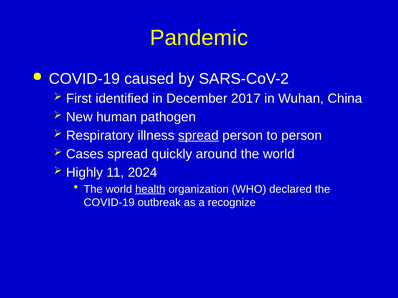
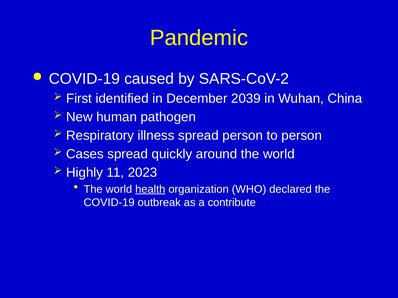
2017: 2017 -> 2039 (246, 99)
spread underline: present -> none (198, 136)
2024: 2024 -> 2023 (143, 173)
recognize: recognize -> contribute (232, 203)
